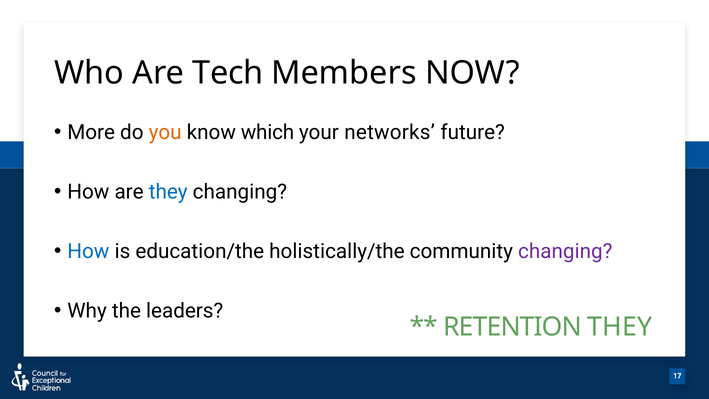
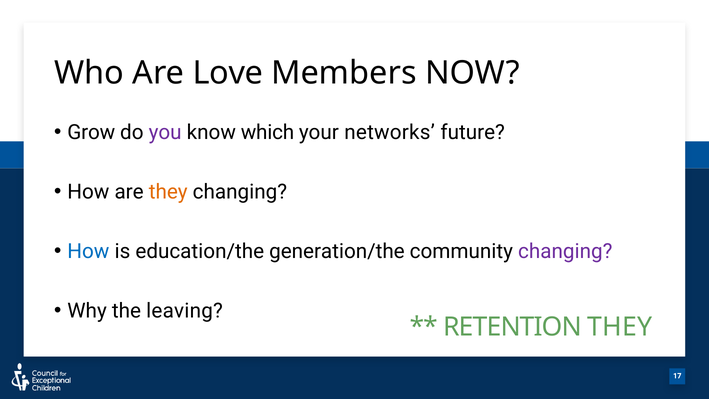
Tech: Tech -> Love (228, 73)
More: More -> Grow (91, 132)
you colour: orange -> purple (165, 132)
they colour: blue -> orange (168, 192)
holistically/the: holistically/the -> generation/the (337, 251)
leaders: leaders -> leaving (185, 311)
